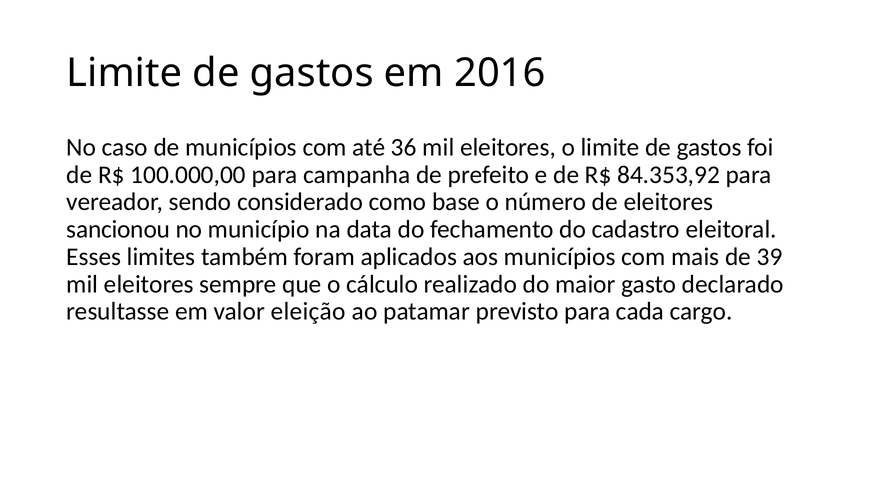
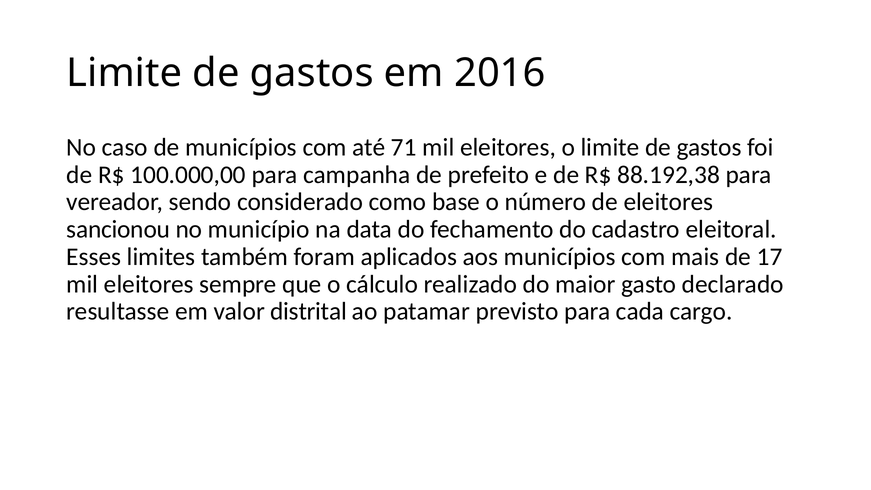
36: 36 -> 71 (404, 147)
84.353,92: 84.353,92 -> 88.192,38 (669, 175)
39: 39 -> 17 (770, 257)
eleição: eleição -> distrital (309, 312)
